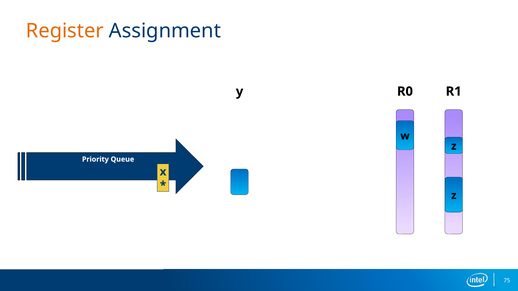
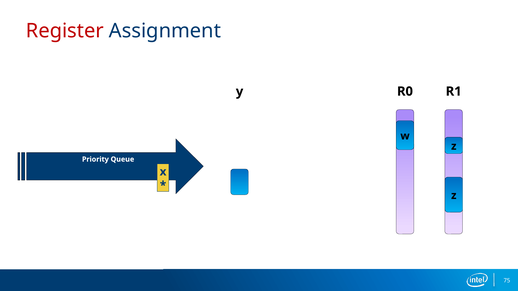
Register colour: orange -> red (65, 31)
